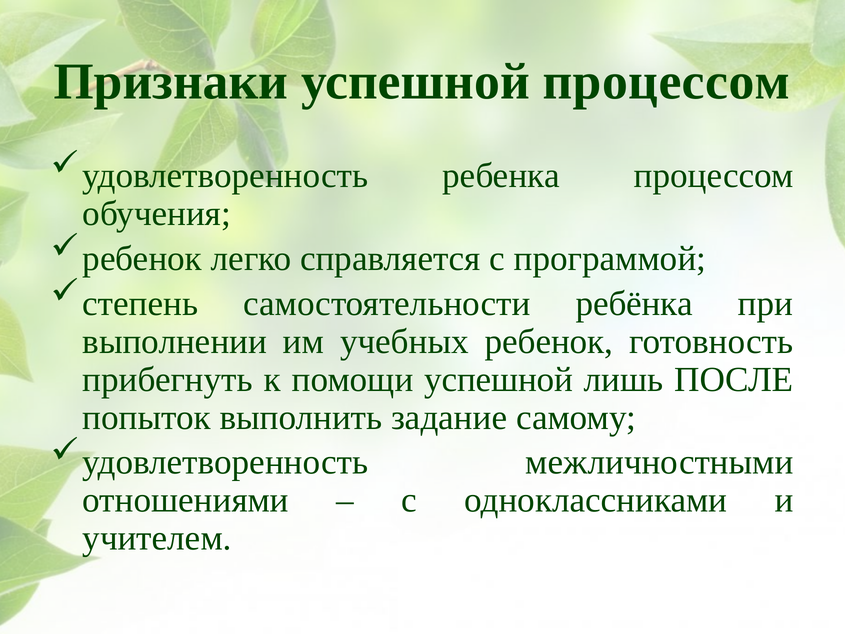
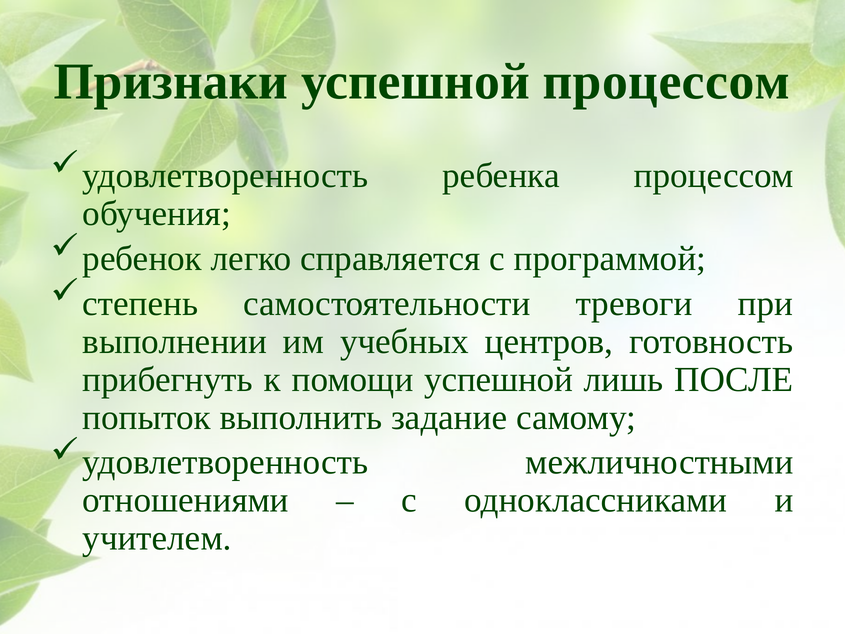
ребёнка: ребёнка -> тревоги (634, 303)
учебных ребенок: ребенок -> центров (549, 341)
